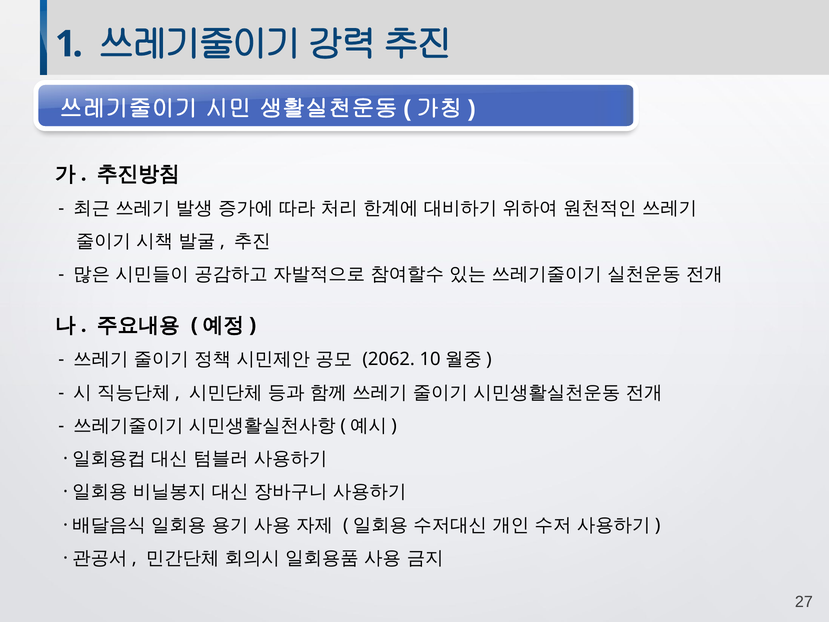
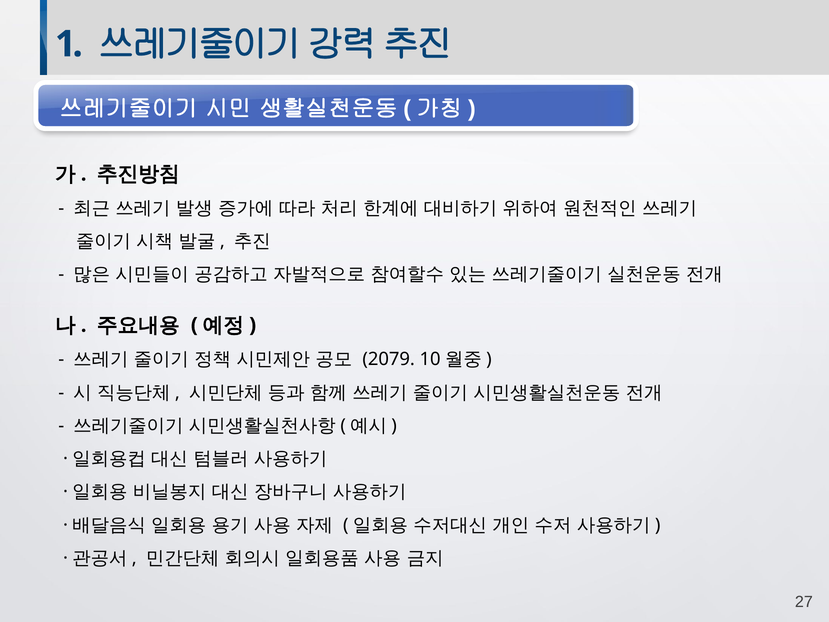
2062: 2062 -> 2079 (389, 359)
